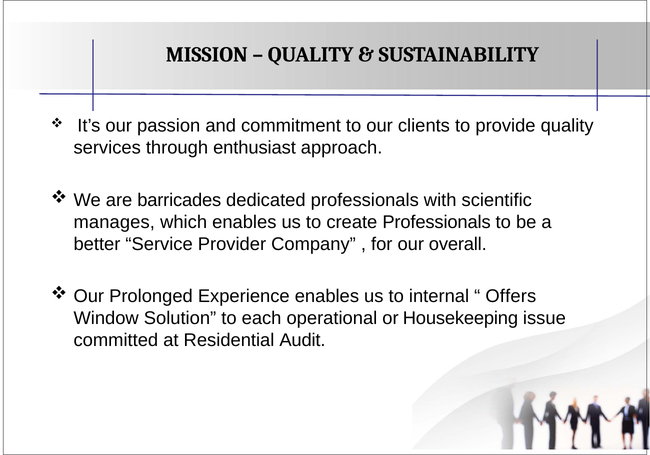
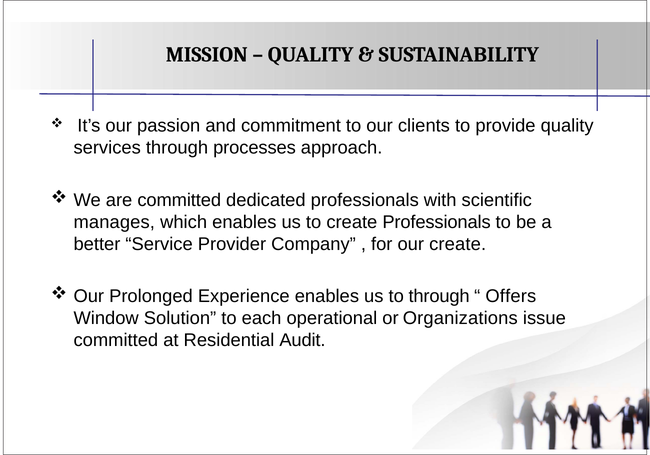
enthusiast: enthusiast -> processes (255, 148)
are barricades: barricades -> committed (179, 200)
our overall: overall -> create (458, 244)
to internal: internal -> through (439, 296)
Housekeeping: Housekeeping -> Organizations (460, 318)
